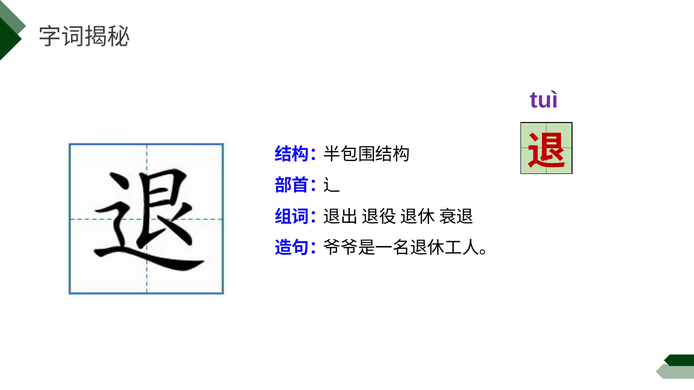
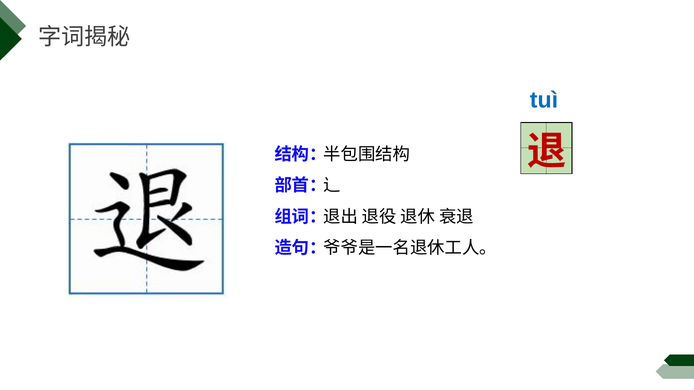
tuì colour: purple -> blue (544, 100)
